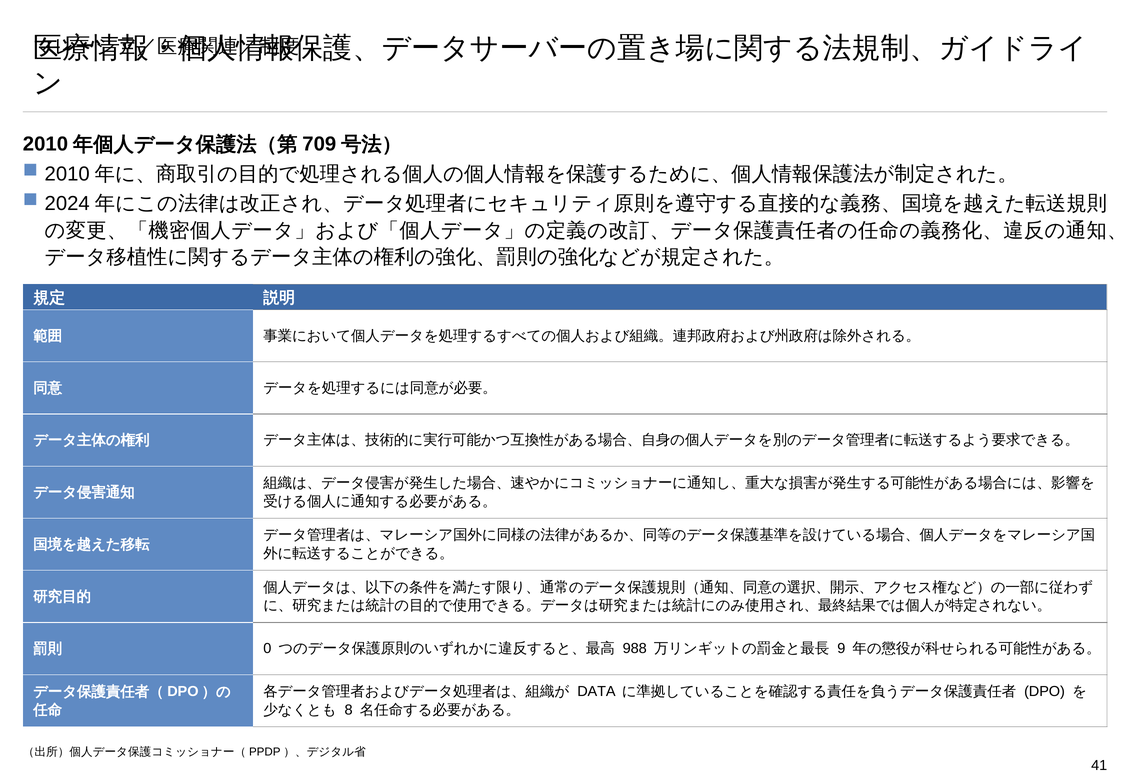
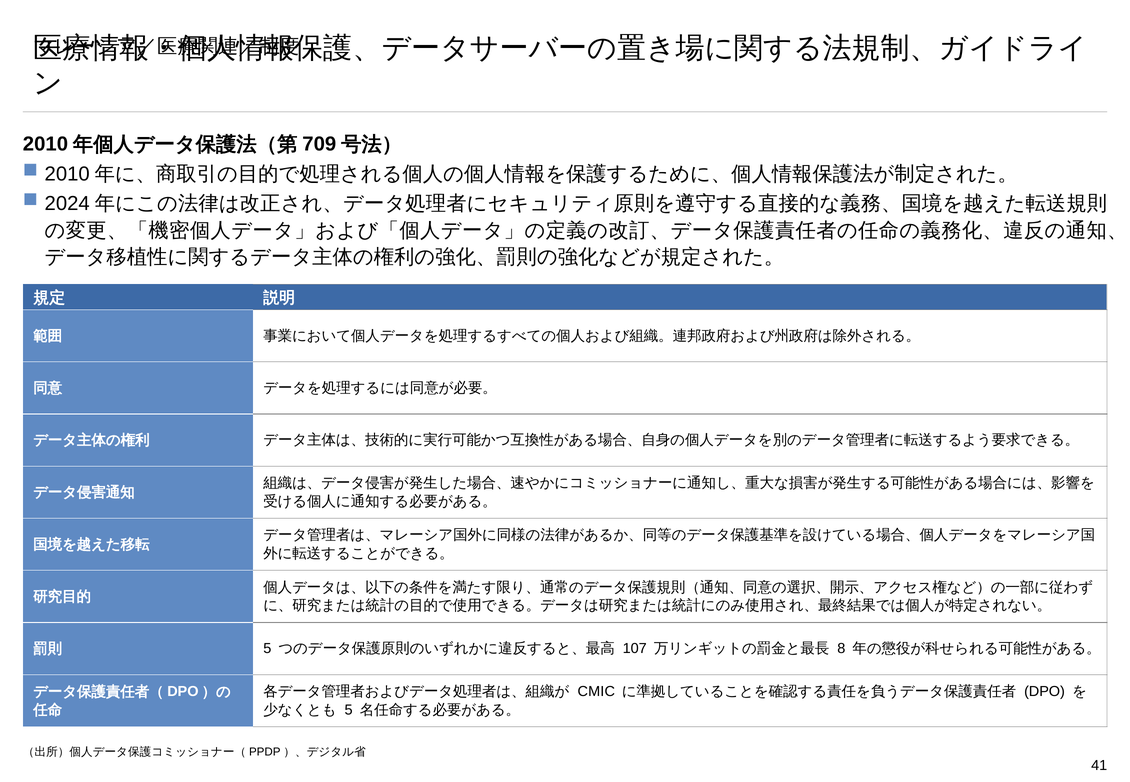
0: 0 -> 5 (267, 649)
988: 988 -> 107 (635, 649)
9: 9 -> 8 (841, 649)
DATA: DATA -> CMIC (596, 692)
8: 8 -> 5 (349, 710)
